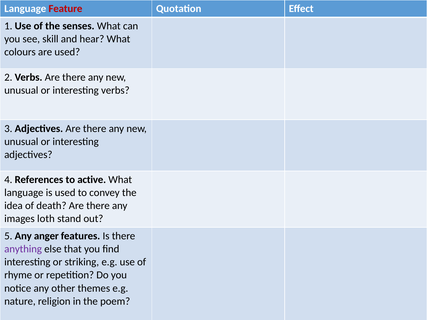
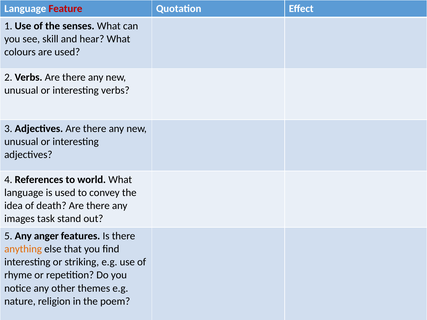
active: active -> world (92, 180)
loth: loth -> task (46, 219)
anything colour: purple -> orange (23, 249)
